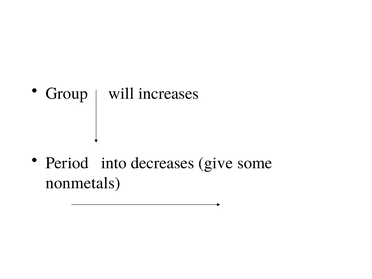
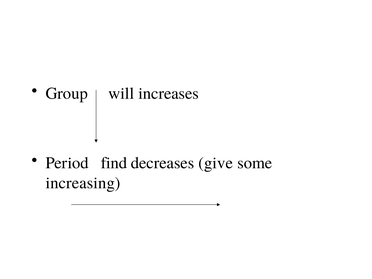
into: into -> find (114, 163)
nonmetals: nonmetals -> increasing (83, 183)
